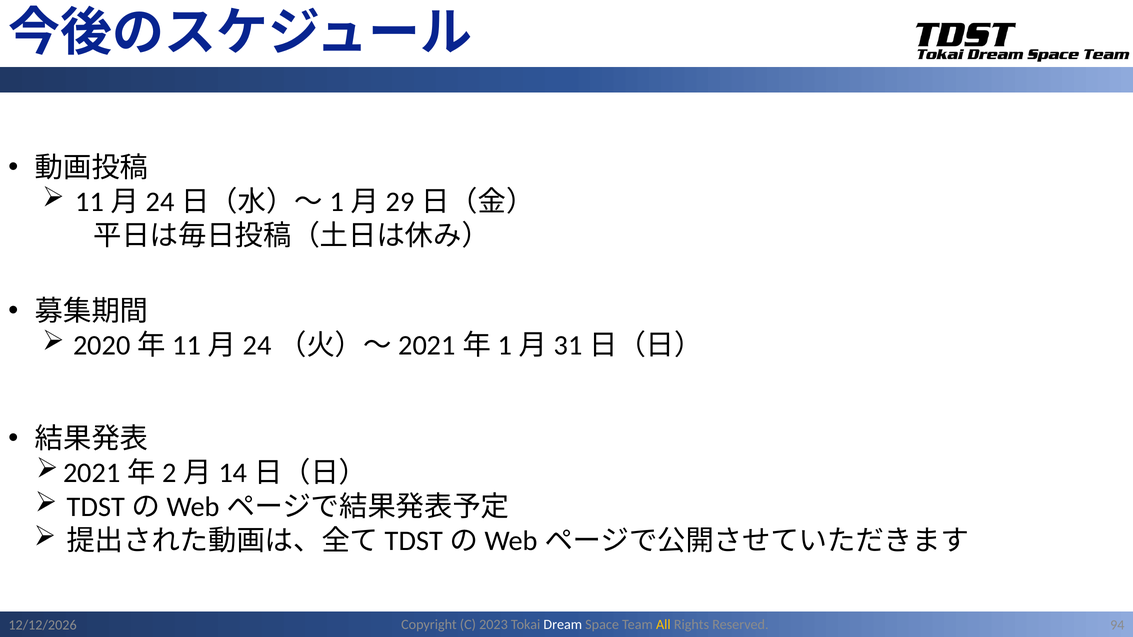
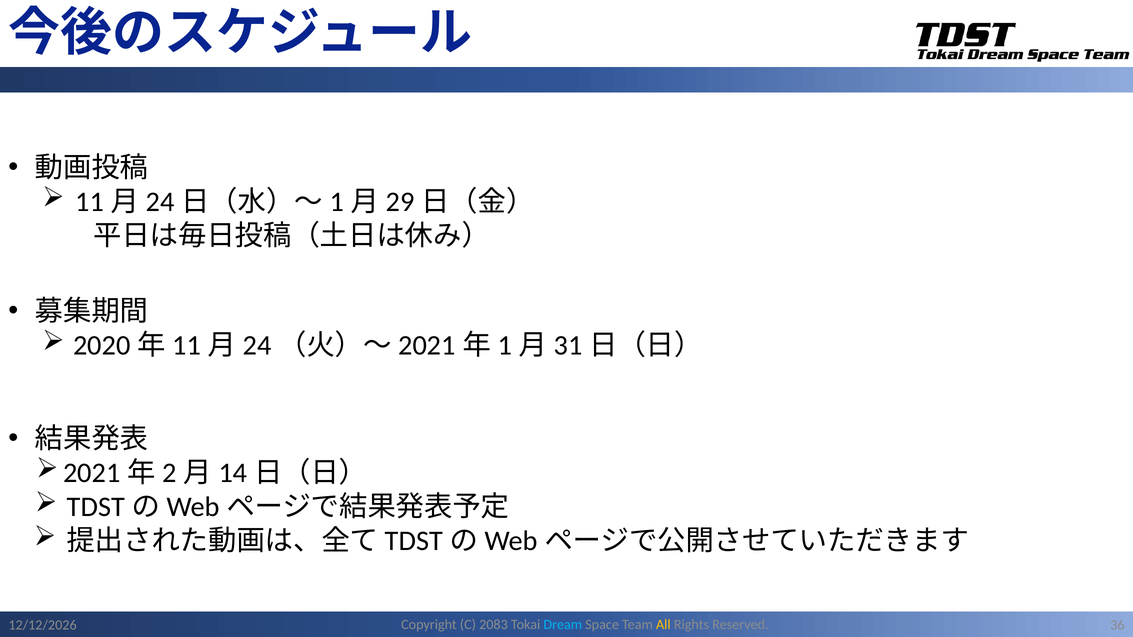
2023: 2023 -> 2083 (493, 625)
Dream colour: white -> light blue (563, 625)
94: 94 -> 36 (1117, 625)
